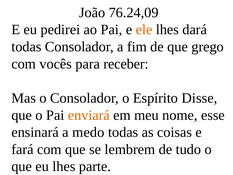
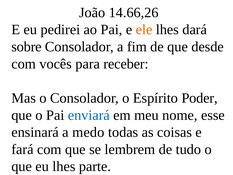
76.24,09: 76.24,09 -> 14.66,26 (134, 12)
todas: todas -> sobre (26, 47)
grego: grego -> desde (208, 47)
Disse: Disse -> Poder (200, 98)
enviará colour: orange -> blue (89, 115)
